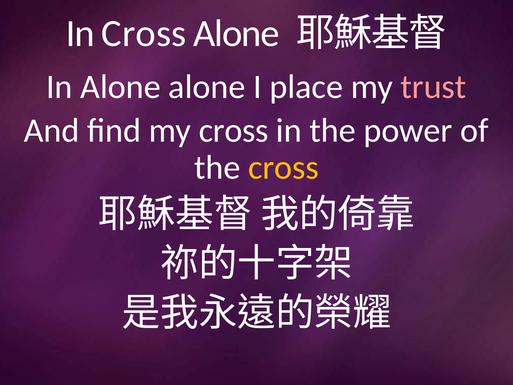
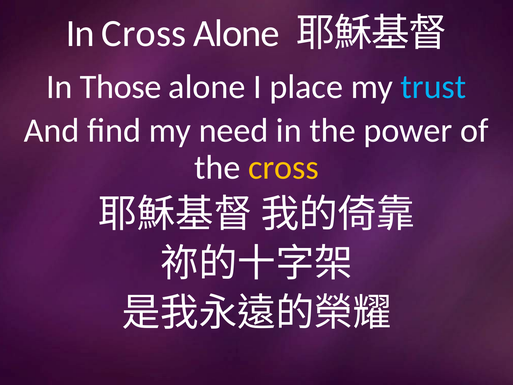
In Alone: Alone -> Those (121, 87)
trust colour: pink -> light blue (433, 87)
my cross: cross -> need (234, 130)
